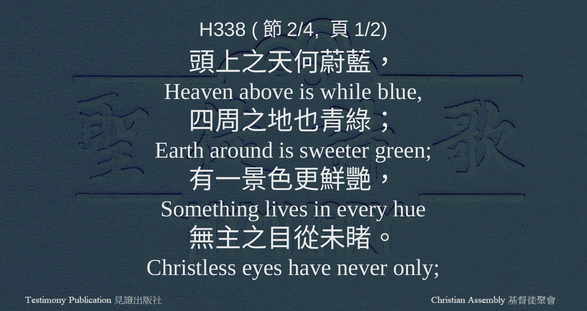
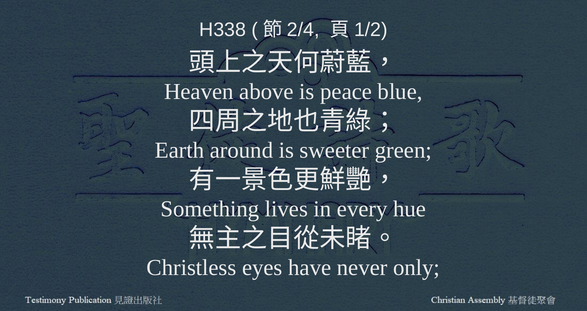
while: while -> peace (346, 92)
